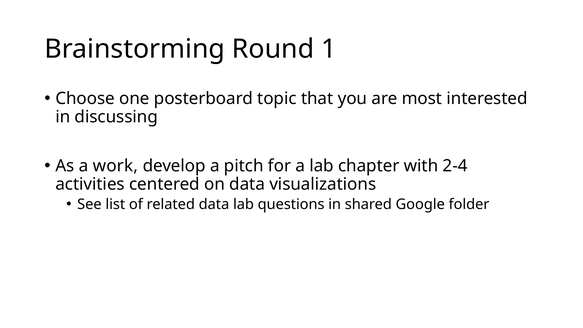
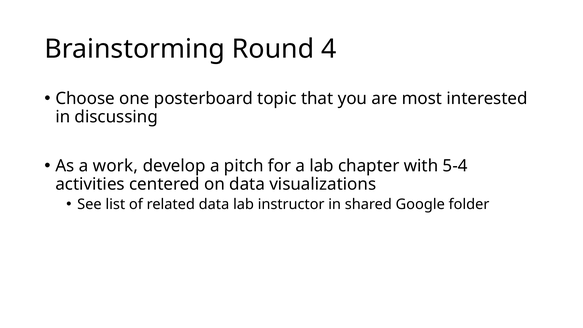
1: 1 -> 4 (329, 49)
2-4: 2-4 -> 5-4 (455, 166)
questions: questions -> instructor (291, 204)
